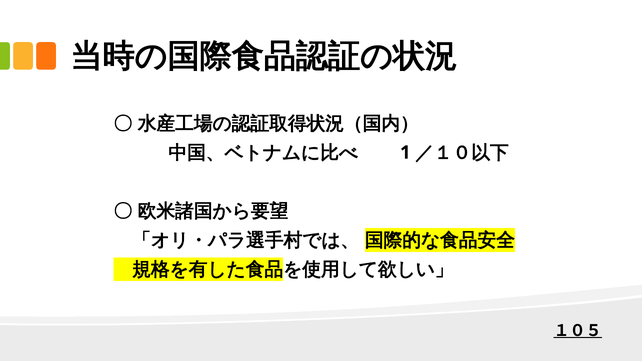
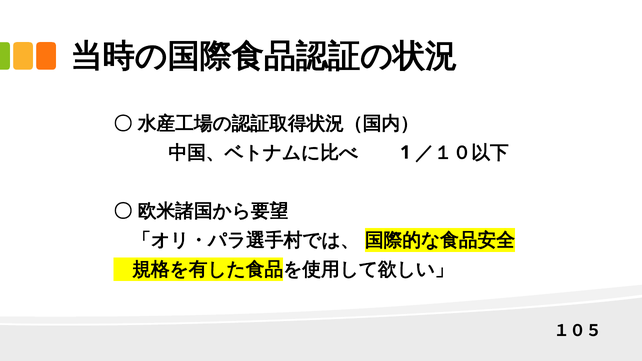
１０５ underline: present -> none (578, 331)
